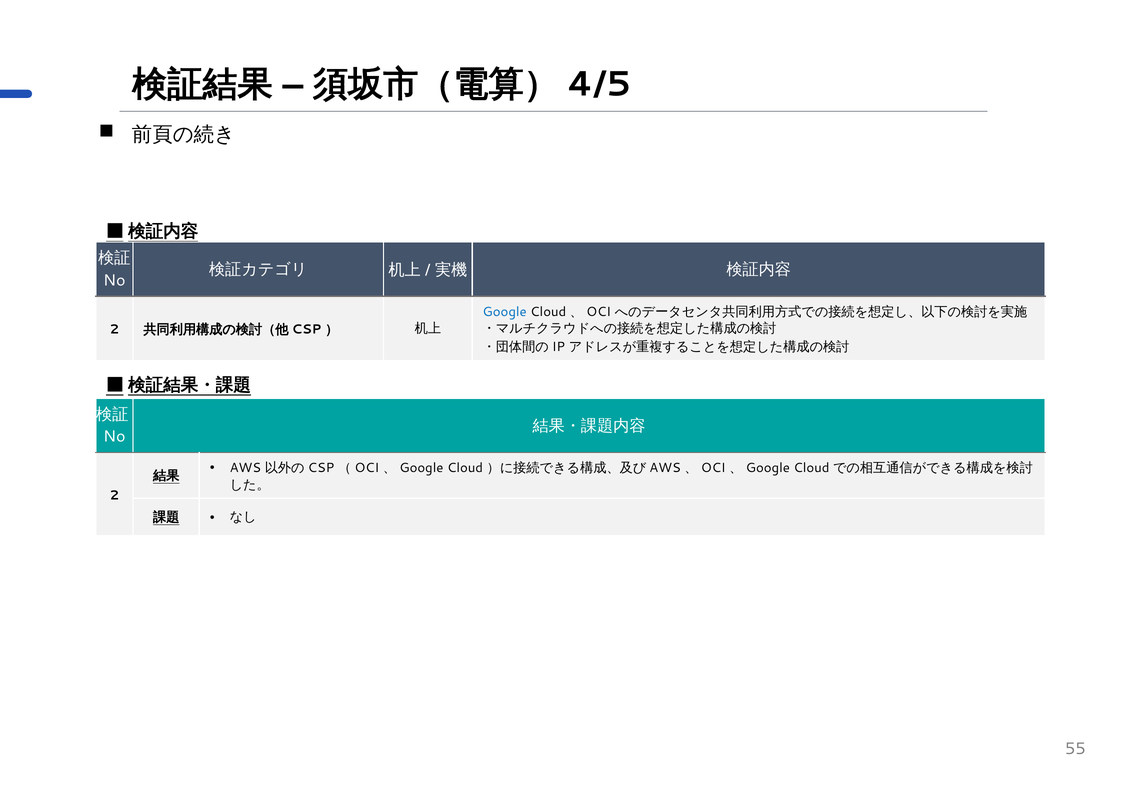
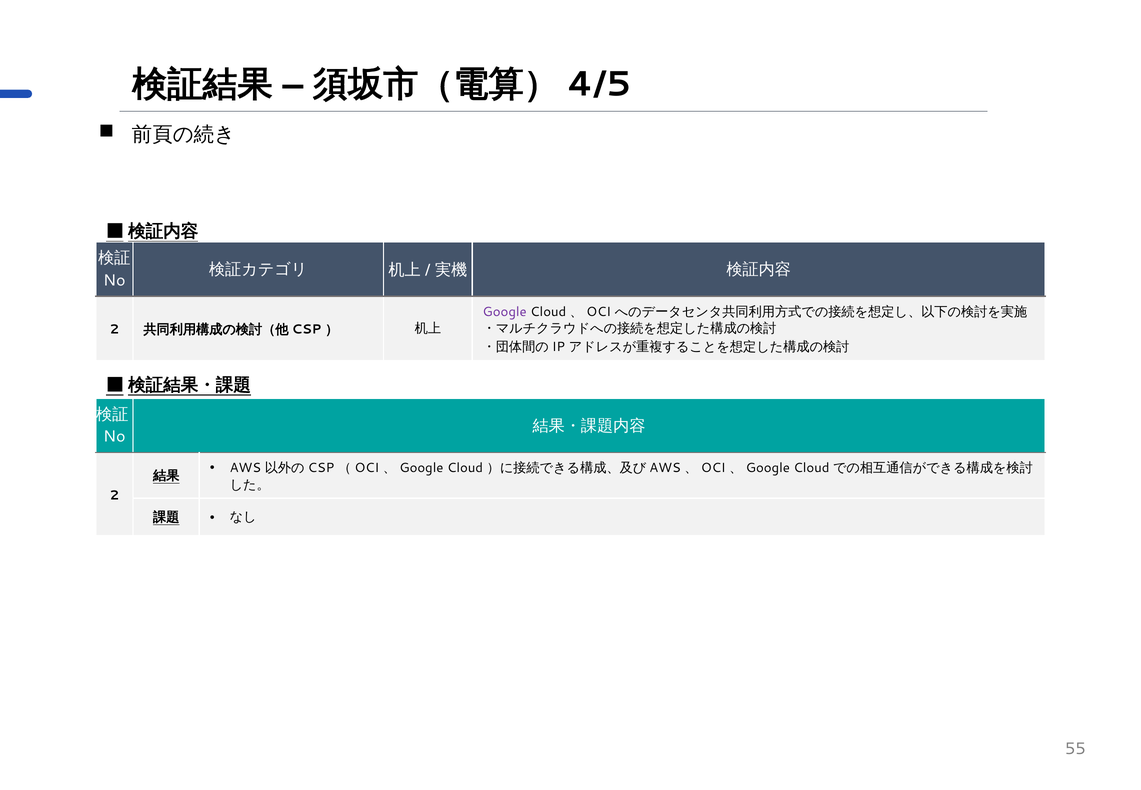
Google colour: blue -> purple (505, 312)
